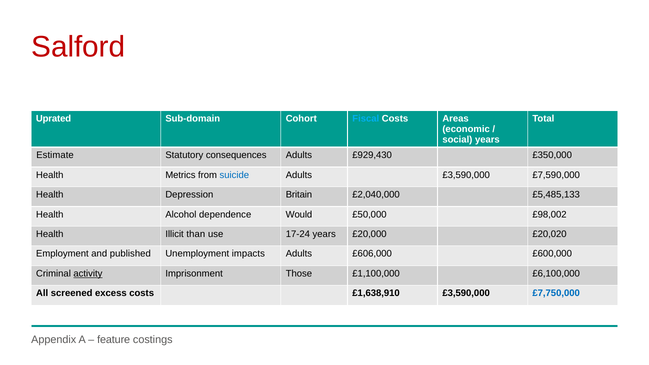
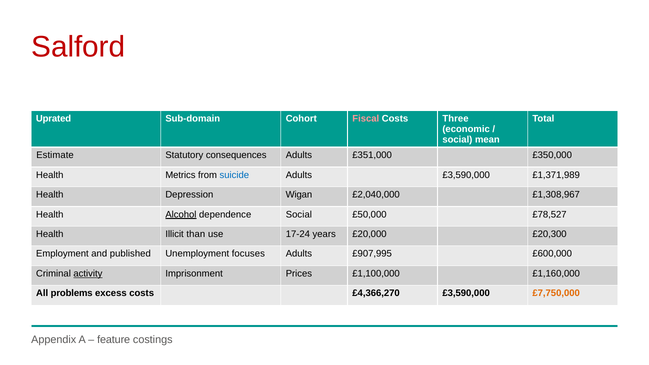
Fiscal colour: light blue -> pink (366, 118)
Areas: Areas -> Three (455, 118)
social years: years -> mean (487, 140)
£929,430: £929,430 -> £351,000 (372, 155)
£7,590,000: £7,590,000 -> £1,371,989 (556, 175)
Britain: Britain -> Wigan (299, 195)
£5,485,133: £5,485,133 -> £1,308,967 (556, 195)
Alcohol underline: none -> present (181, 214)
dependence Would: Would -> Social (299, 214)
£98,002: £98,002 -> £78,527 (550, 214)
£20,020: £20,020 -> £20,300 (550, 234)
impacts: impacts -> focuses (248, 254)
£606,000: £606,000 -> £907,995 (372, 254)
Those: Those -> Prices (299, 274)
£6,100,000: £6,100,000 -> £1,160,000 (556, 274)
screened: screened -> problems (72, 293)
£1,638,910: £1,638,910 -> £4,366,270 (376, 293)
£7,750,000 colour: blue -> orange (556, 293)
